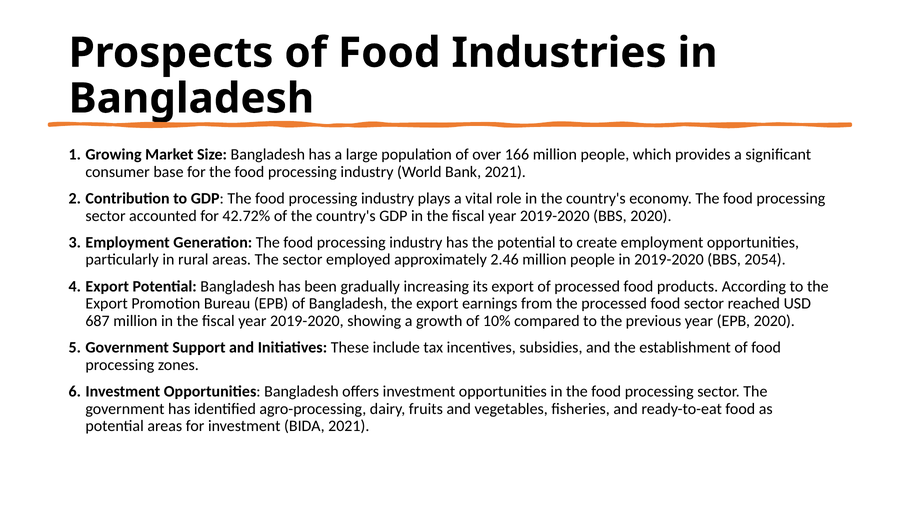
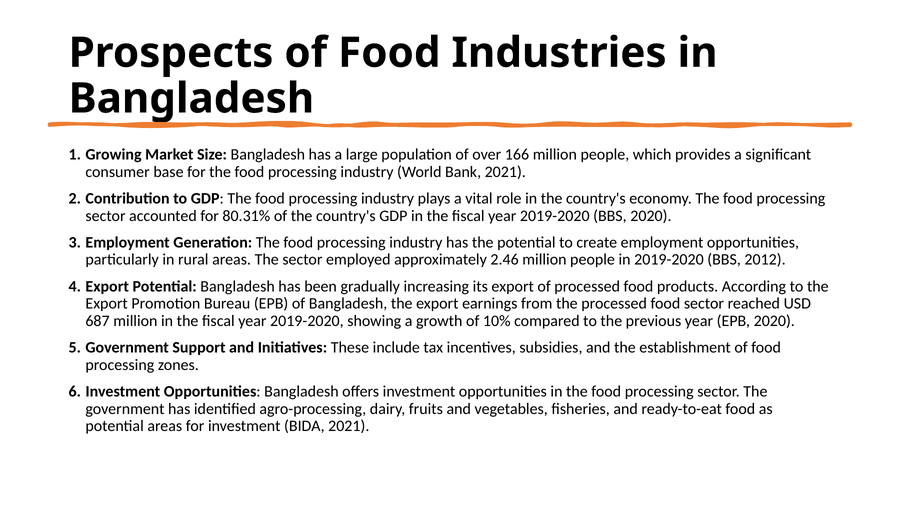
42.72%: 42.72% -> 80.31% (246, 215)
2054: 2054 -> 2012 (765, 259)
